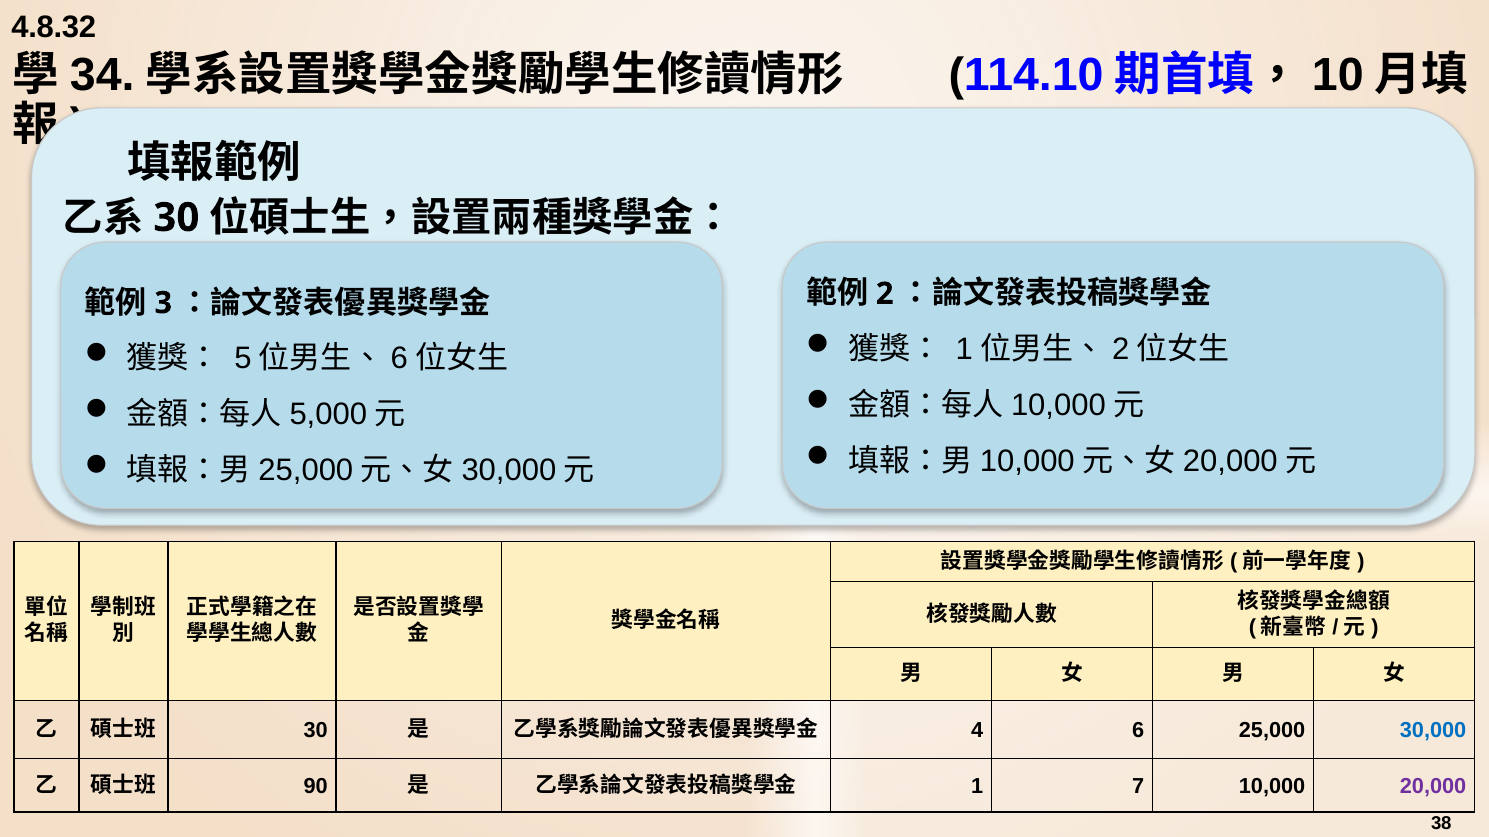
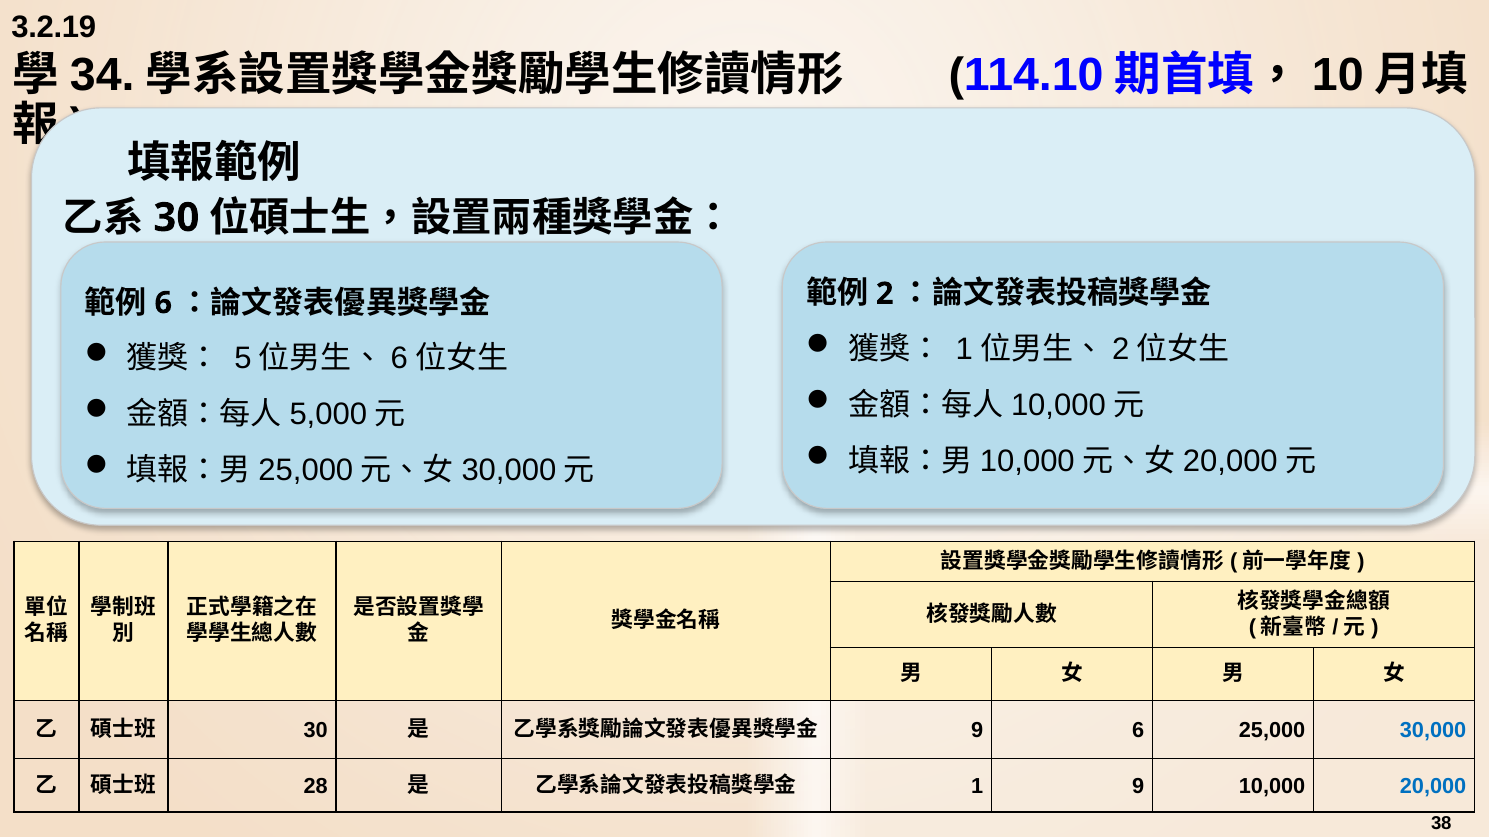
4.8.32: 4.8.32 -> 3.2.19 (54, 27)
3: 3 -> 6 (163, 303)
4: 4 -> 9 (977, 731)
90: 90 -> 28 (316, 787)
1 7: 7 -> 9 (1138, 787)
20,000 colour: purple -> blue (1433, 787)
